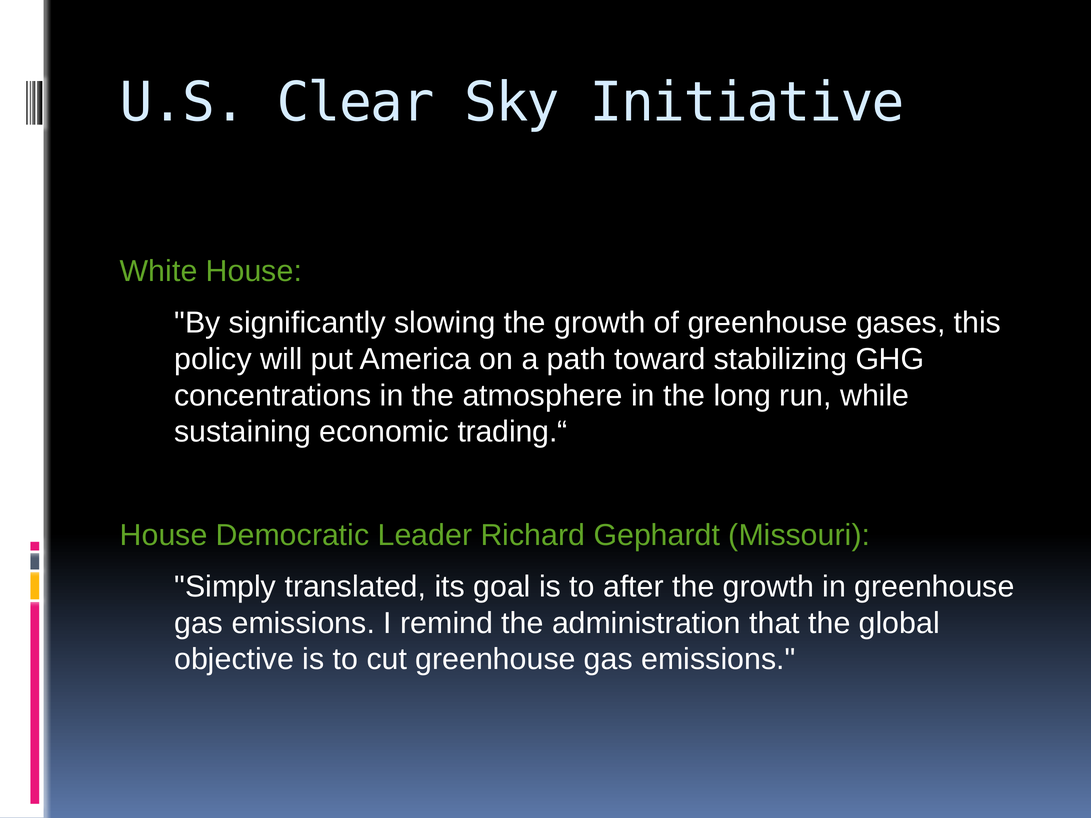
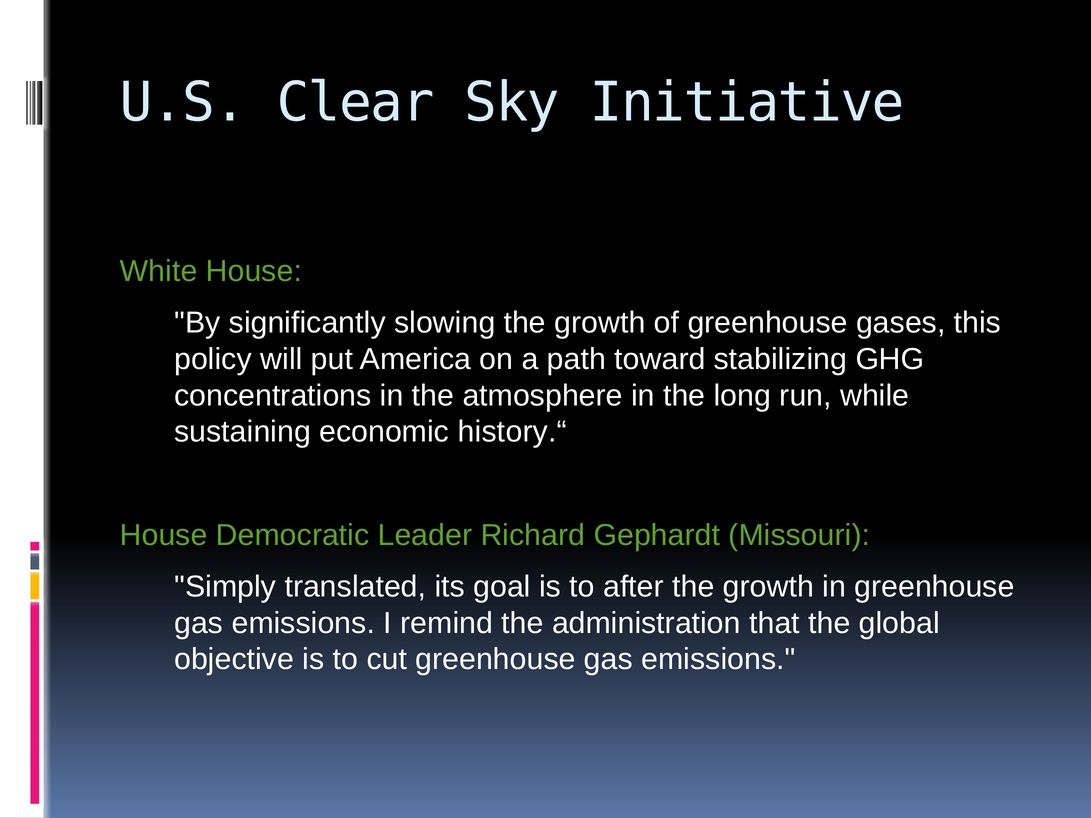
trading.“: trading.“ -> history.“ (512, 432)
